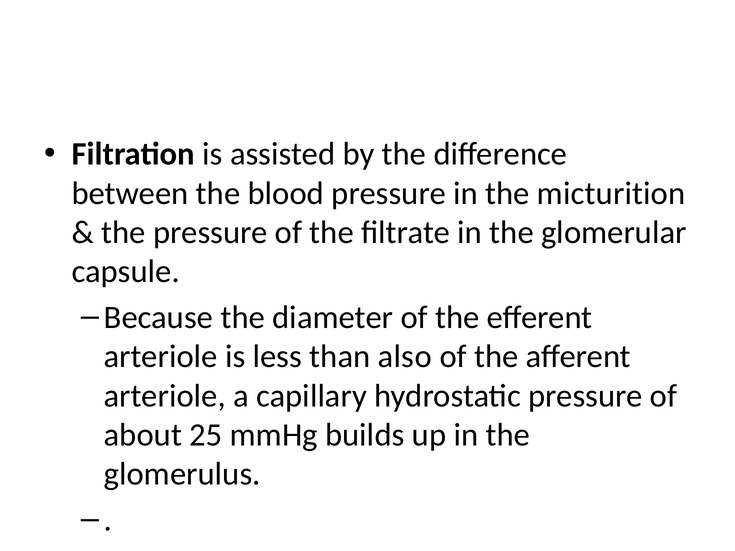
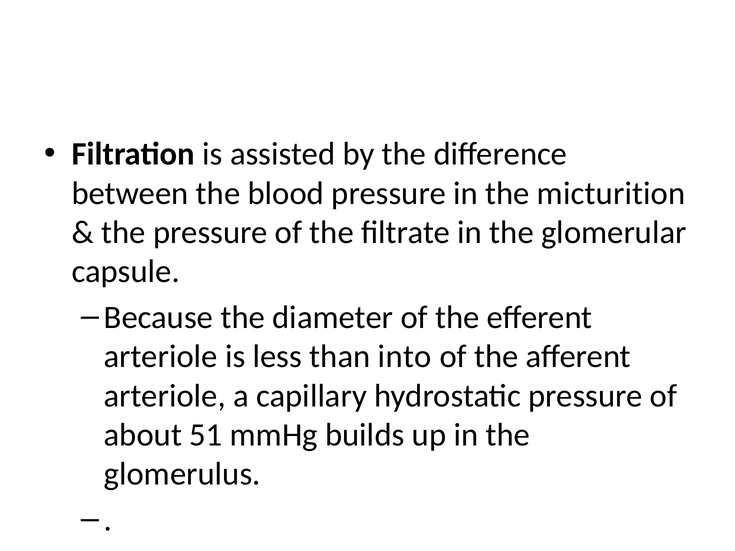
also: also -> into (405, 357)
25: 25 -> 51 (206, 435)
